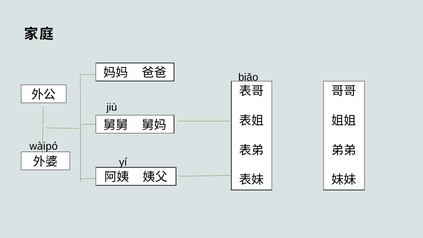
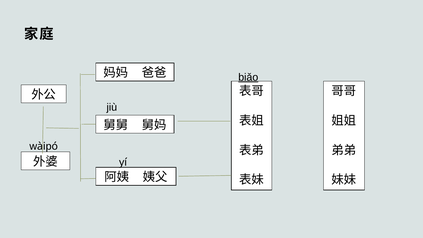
biǎo underline: none -> present (248, 77)
